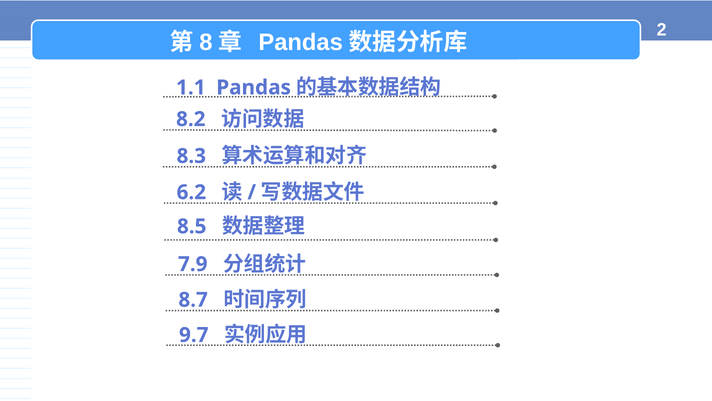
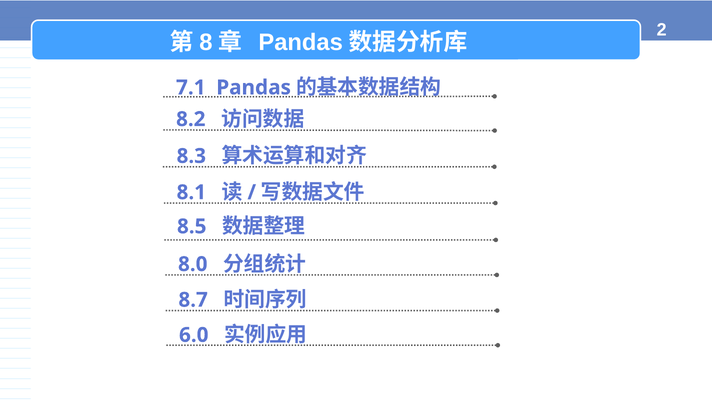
1.1: 1.1 -> 7.1 (191, 87)
6.2: 6.2 -> 8.1 (191, 192)
7.9: 7.9 -> 8.0 (193, 264)
9.7: 9.7 -> 6.0 (194, 335)
